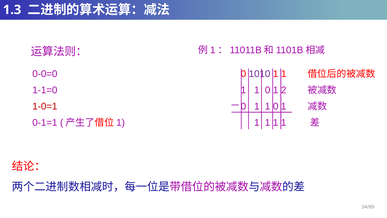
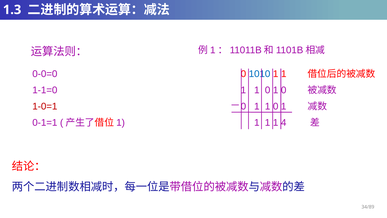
1010 colour: purple -> blue (260, 74)
0 1 2: 2 -> 0 (284, 90)
1 1 1 1: 1 -> 4 (284, 122)
